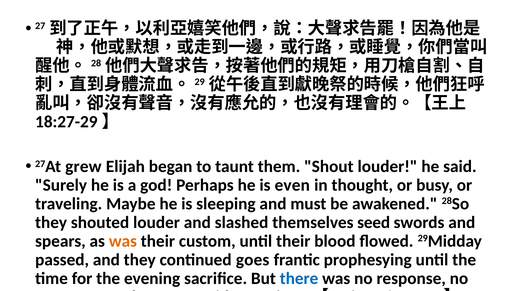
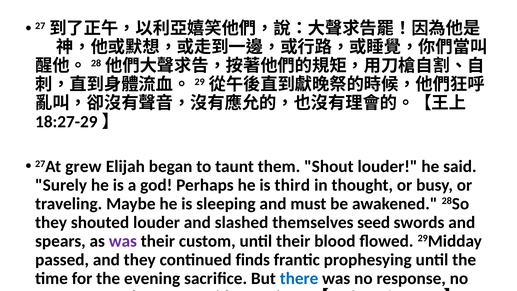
even: even -> third (292, 185)
was colour: orange -> purple (123, 241)
goes: goes -> finds (253, 260)
